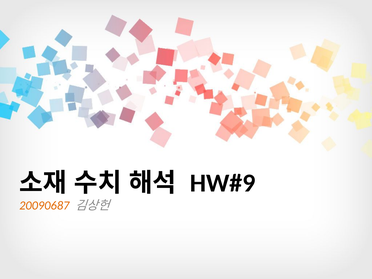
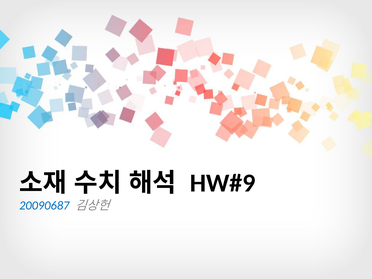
20090687 colour: orange -> blue (44, 205)
